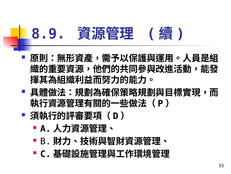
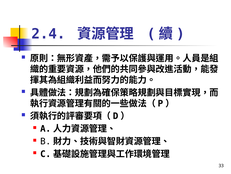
8.9: 8.9 -> 2.4 (48, 34)
